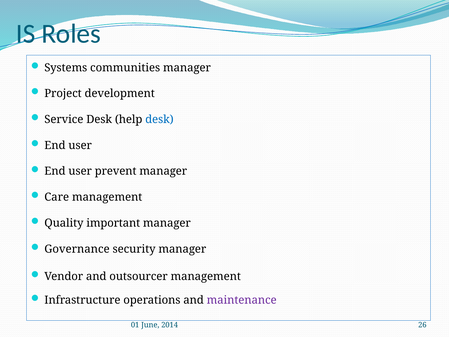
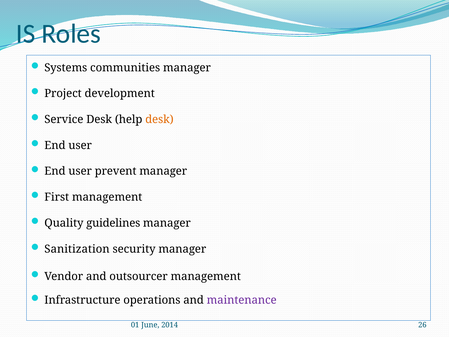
desk colour: blue -> orange (159, 119)
Care: Care -> First (57, 197)
important: important -> guidelines (113, 223)
Governance: Governance -> Sanitization (77, 249)
